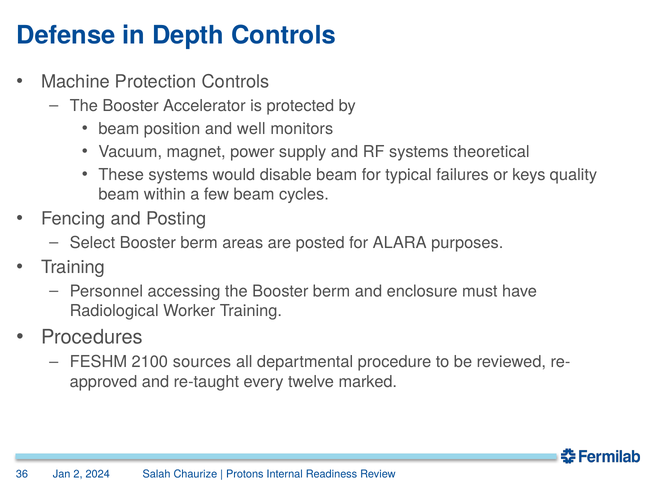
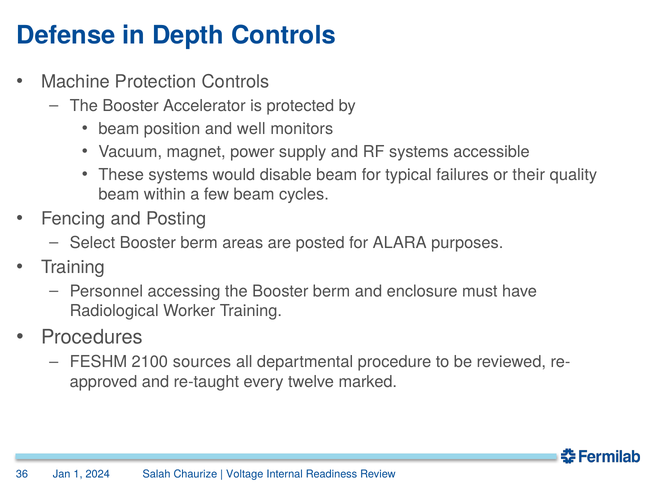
theoretical: theoretical -> accessible (492, 152)
keys: keys -> their (529, 175)
2: 2 -> 1 (78, 474)
Protons: Protons -> Voltage (245, 474)
